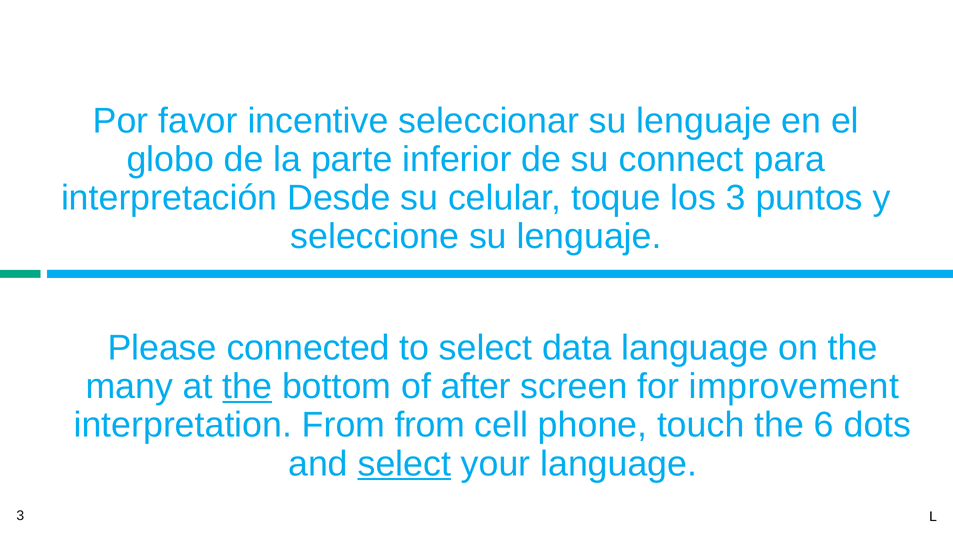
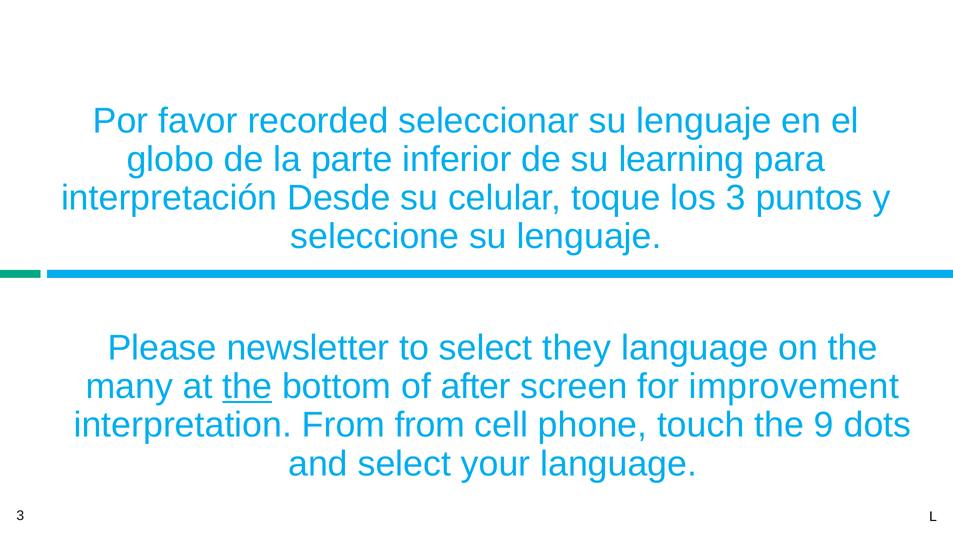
incentive: incentive -> recorded (318, 121)
connect: connect -> learning (681, 159)
connected: connected -> newsletter (308, 348)
data: data -> they (577, 348)
6: 6 -> 9 (824, 425)
select underline: present -> none (404, 464)
